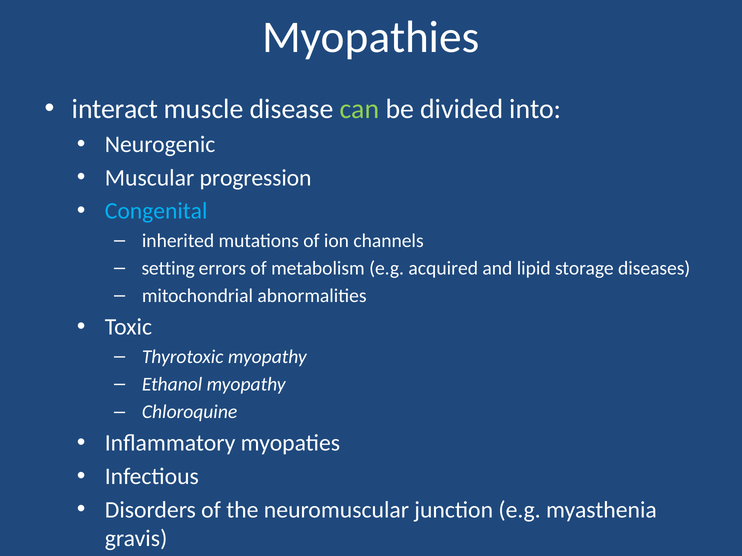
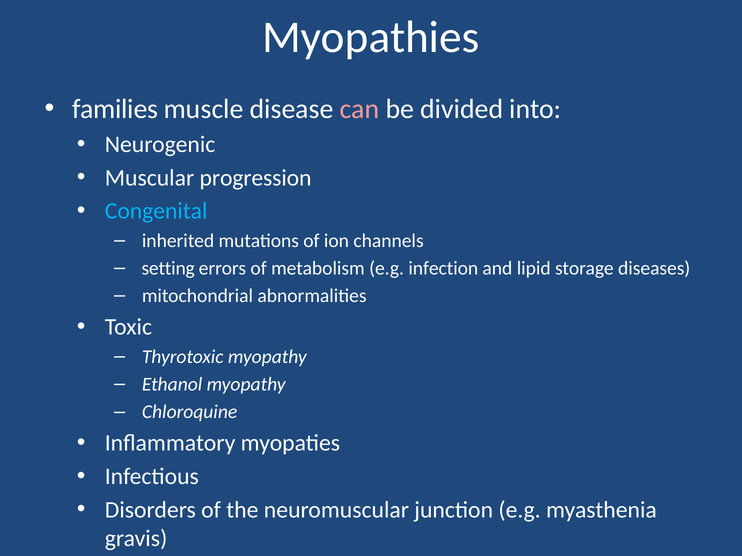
interact: interact -> families (115, 109)
can colour: light green -> pink (360, 109)
acquired: acquired -> infection (443, 269)
